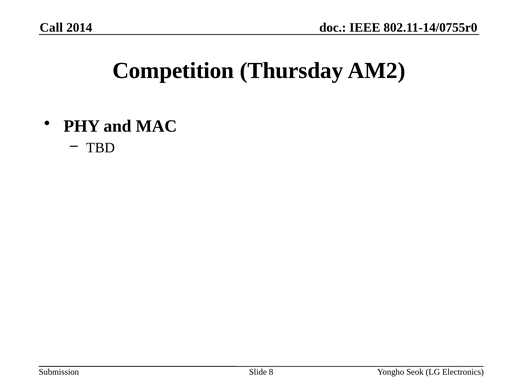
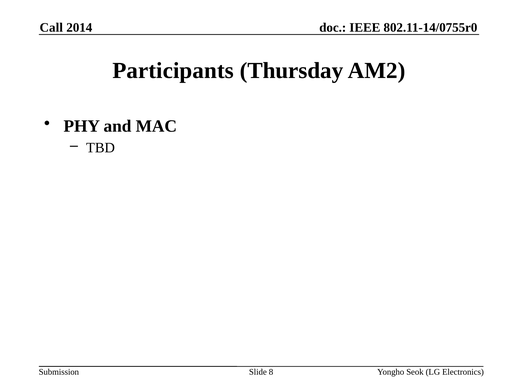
Competition: Competition -> Participants (173, 71)
